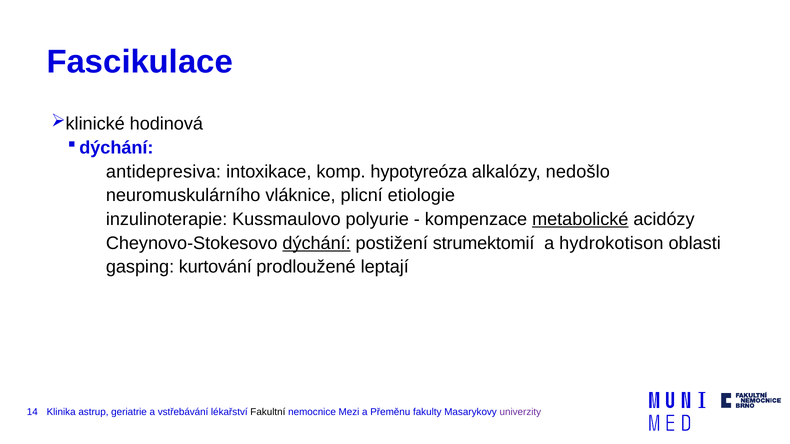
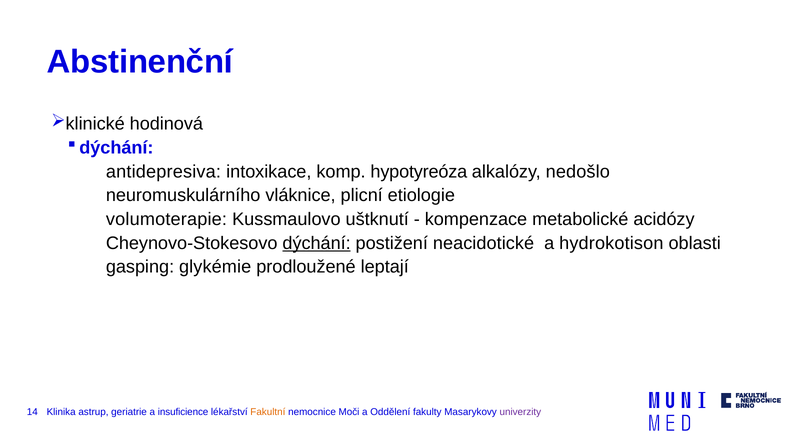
Fascikulace: Fascikulace -> Abstinenční (140, 62)
inzulinoterapie: inzulinoterapie -> volumoterapie (166, 219)
polyurie: polyurie -> uštknutí (377, 219)
metabolické underline: present -> none (580, 219)
strumektomií: strumektomií -> neacidotické (484, 243)
kurtování: kurtování -> glykémie (215, 267)
vstřebávání: vstřebávání -> insuficience (183, 412)
Fakultní colour: black -> orange (268, 412)
Mezi: Mezi -> Moči (349, 412)
Přeměnu: Přeměnu -> Oddělení (390, 412)
